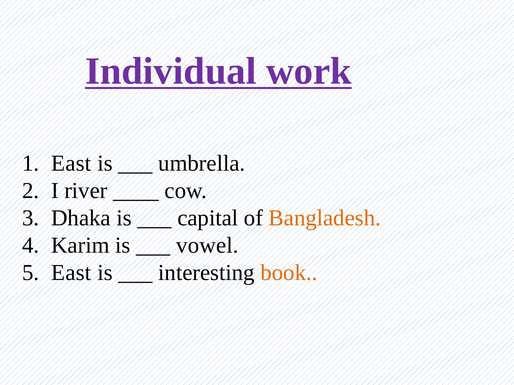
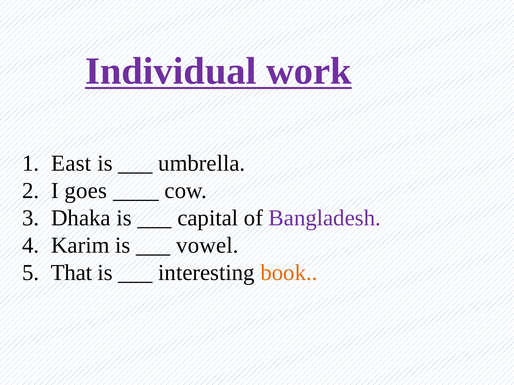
river: river -> goes (86, 191)
Bangladesh colour: orange -> purple (325, 218)
East: East -> That (72, 273)
